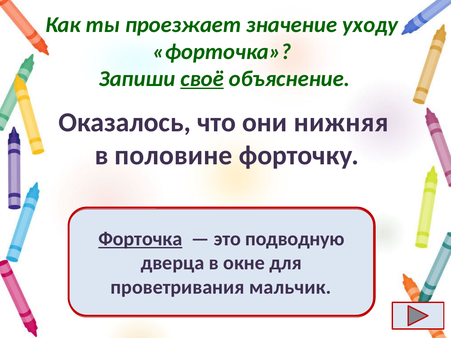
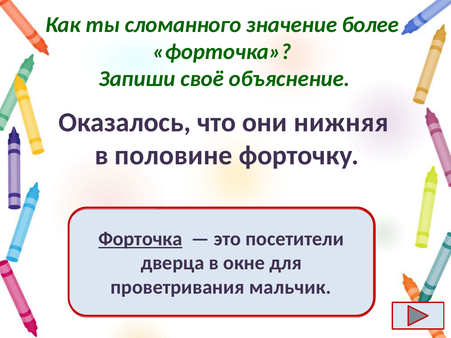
проезжает: проезжает -> сломанного (183, 25)
уходу: уходу -> более (370, 25)
своё underline: present -> none (202, 79)
подводную: подводную -> посетители (295, 239)
